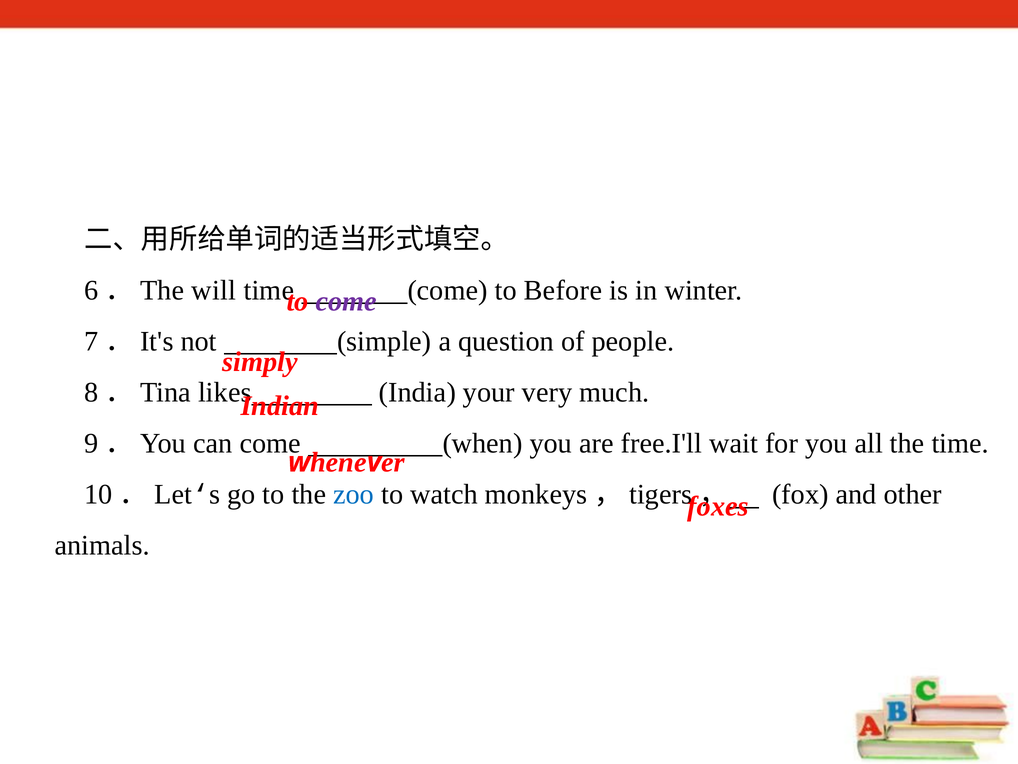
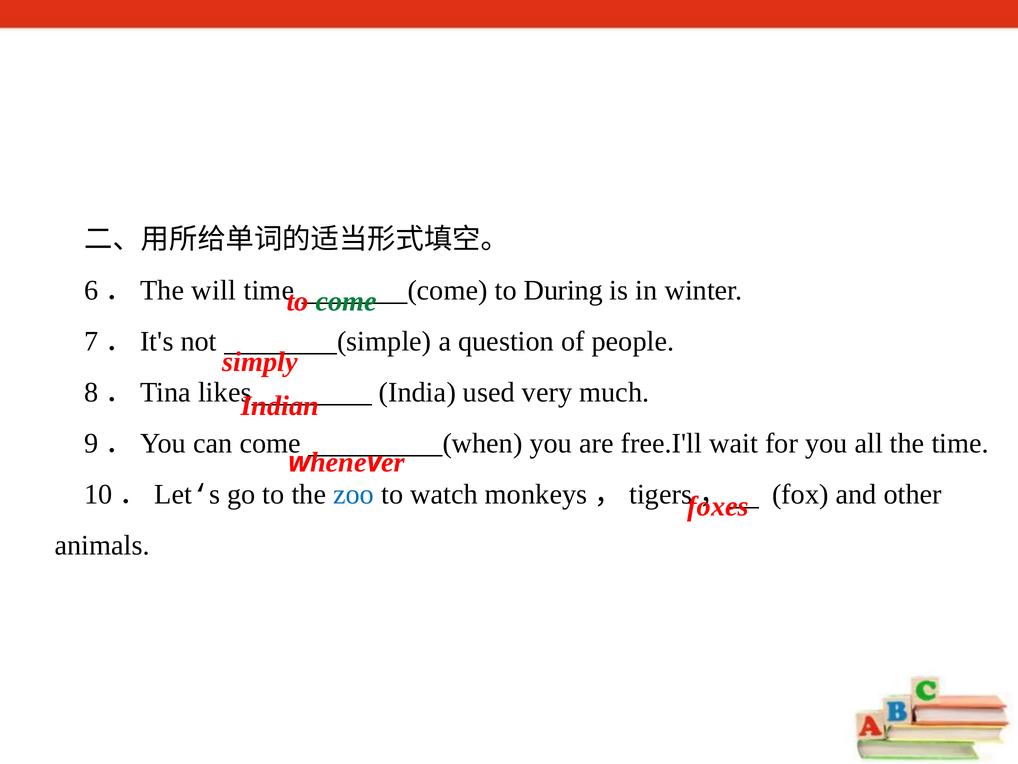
Before: Before -> During (563, 290)
come colour: purple -> green (346, 301)
your: your -> used (489, 392)
